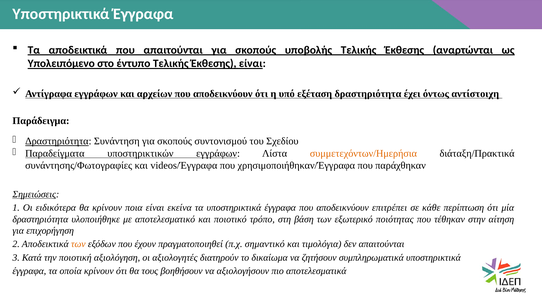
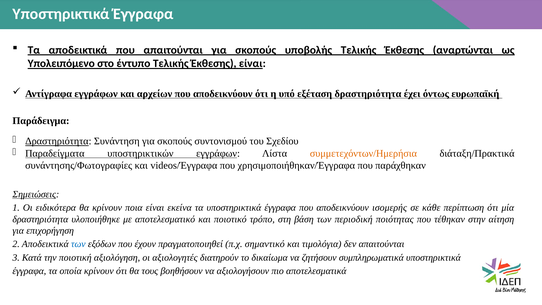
αντίστοιχη: αντίστοιχη -> ευρωπαϊκή (475, 94)
επιτρέπει: επιτρέπει -> ισομερής (390, 208)
εξωτερικό: εξωτερικό -> περιοδική (354, 219)
των colour: orange -> blue (78, 244)
